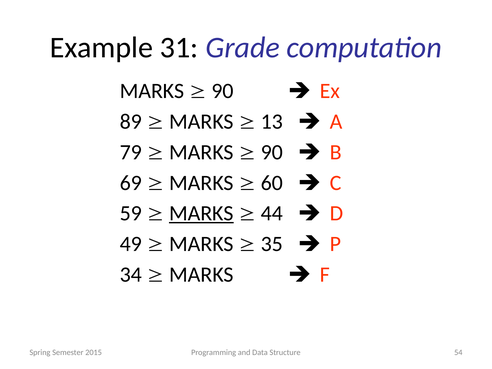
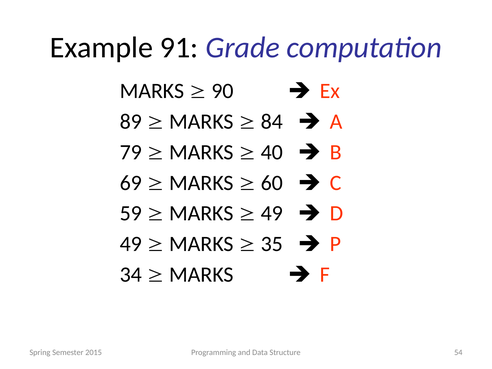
31: 31 -> 91 (179, 48)
13: 13 -> 84 (272, 122)
90: 90 -> 40 (272, 152)
MARKS underline: present -> none (201, 213)
44: 44 -> 49 (272, 213)
